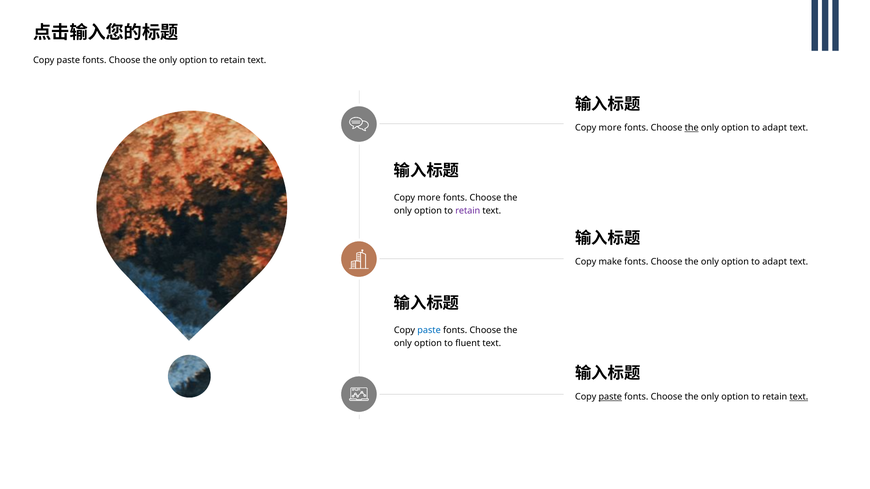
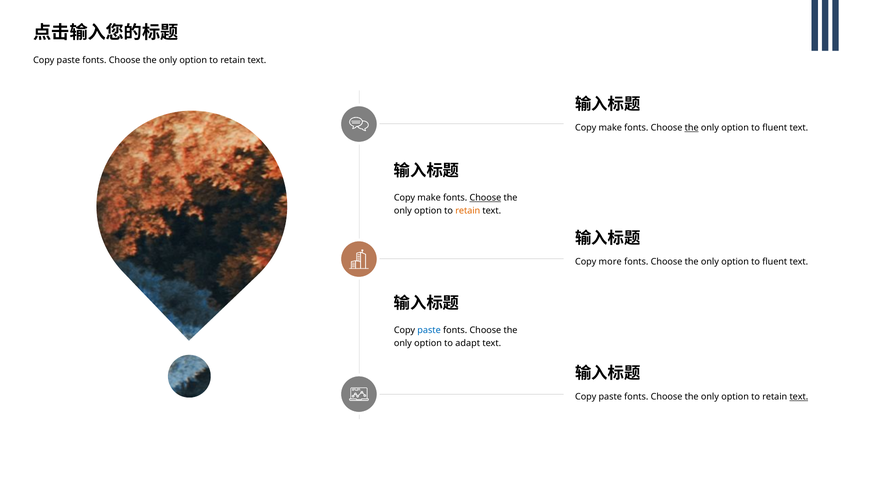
more: more -> make (610, 128)
adapt: adapt -> fluent (775, 128)
more: more -> make (429, 198)
Choose underline: none -> present (485, 198)
retain colour: purple -> orange (468, 211)
make: make -> more (610, 262)
adapt: adapt -> fluent (775, 262)
fluent: fluent -> adapt (468, 343)
paste underline: present -> none (610, 397)
